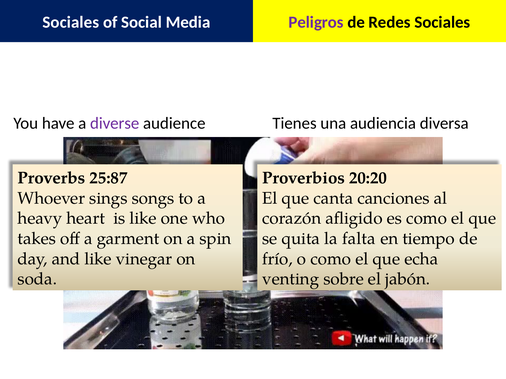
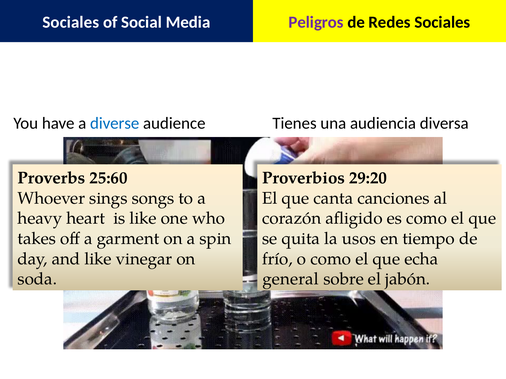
diverse colour: purple -> blue (115, 123)
25:87: 25:87 -> 25:60 (109, 178)
20:20: 20:20 -> 29:20 (368, 178)
falta: falta -> usos (359, 239)
venting: venting -> general (291, 279)
